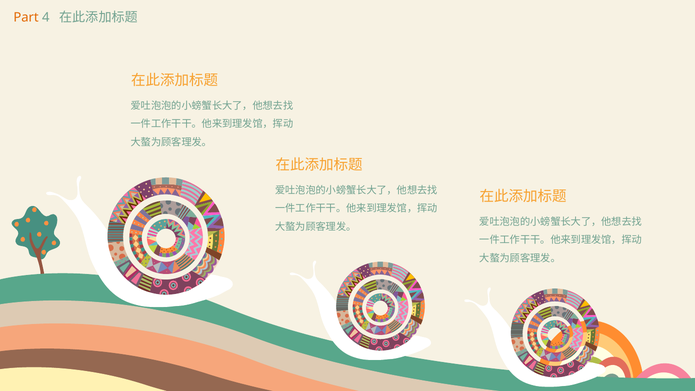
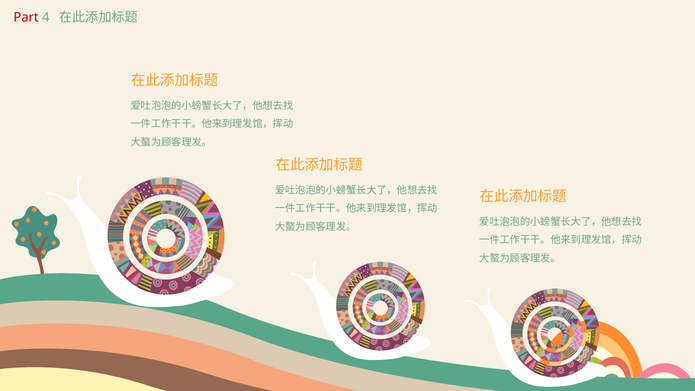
Part colour: orange -> red (26, 18)
